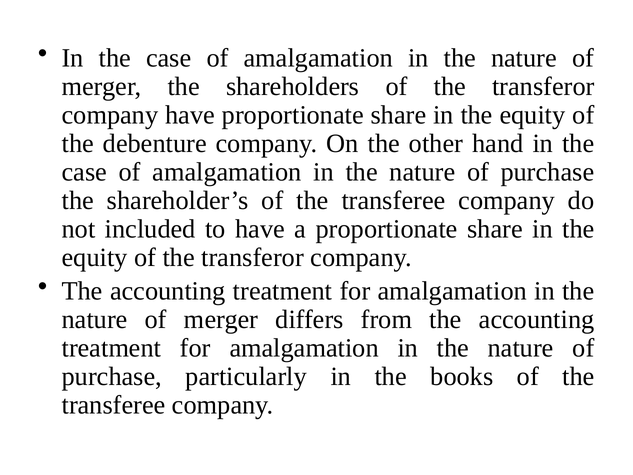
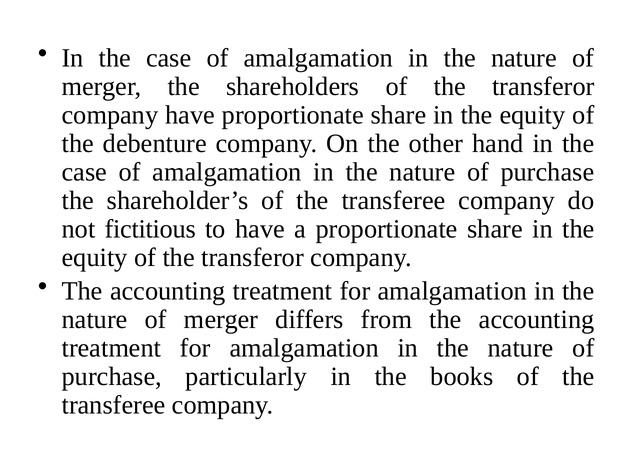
included: included -> fictitious (150, 229)
